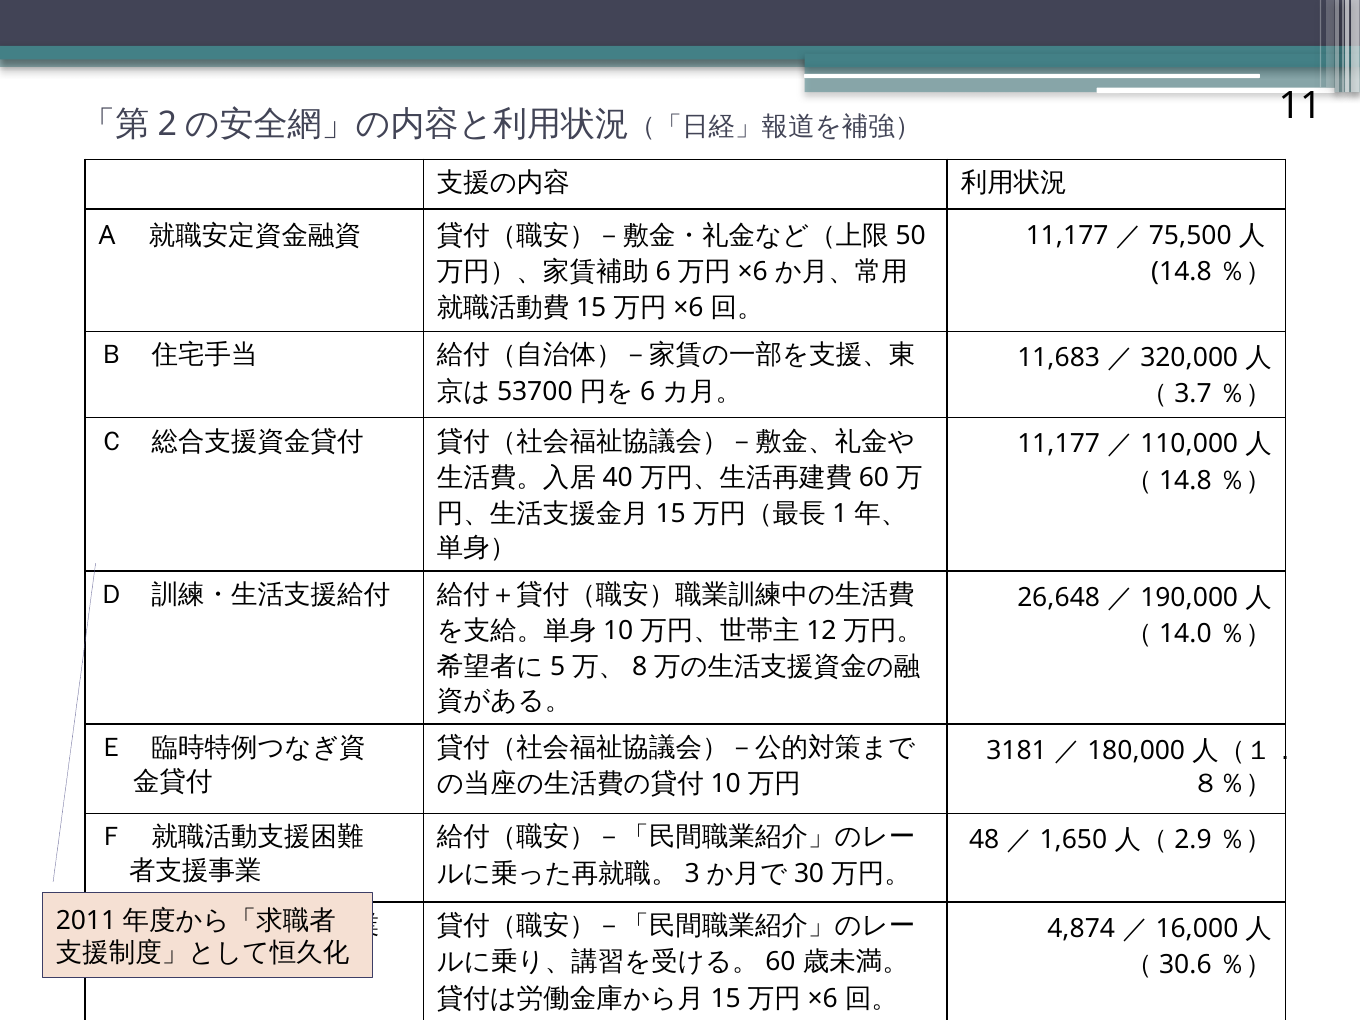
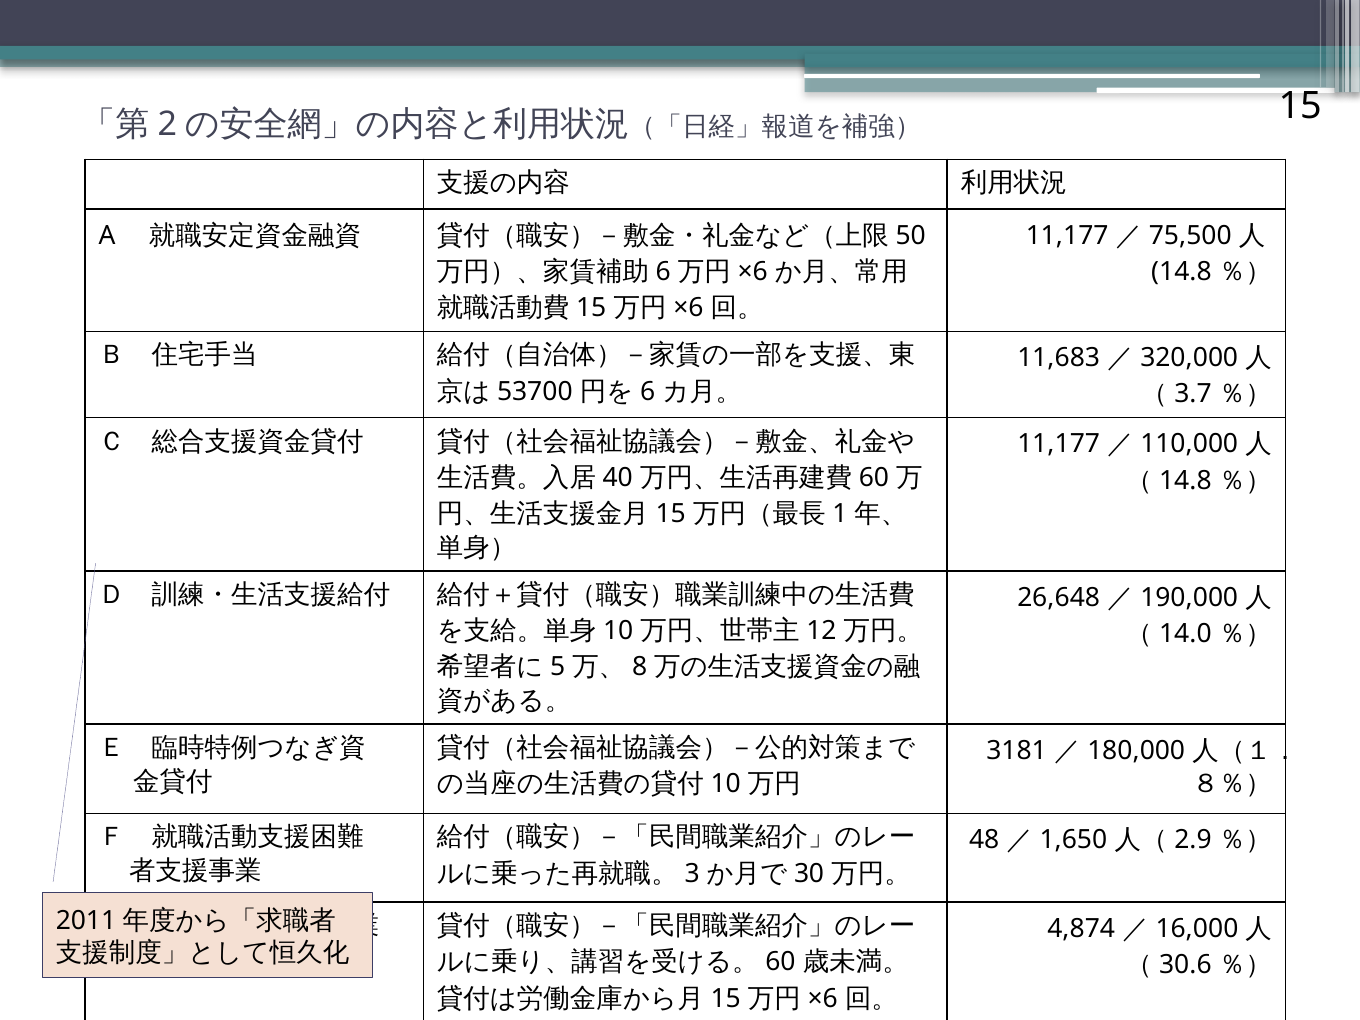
11: 11 -> 15 (1300, 106)
